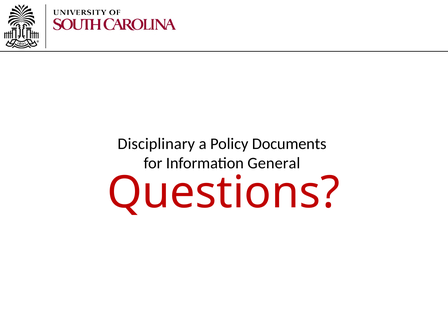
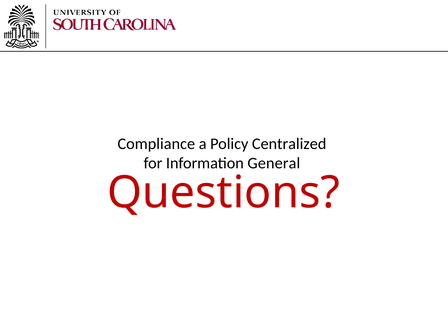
Disciplinary: Disciplinary -> Compliance (156, 144)
Documents: Documents -> Centralized (289, 144)
